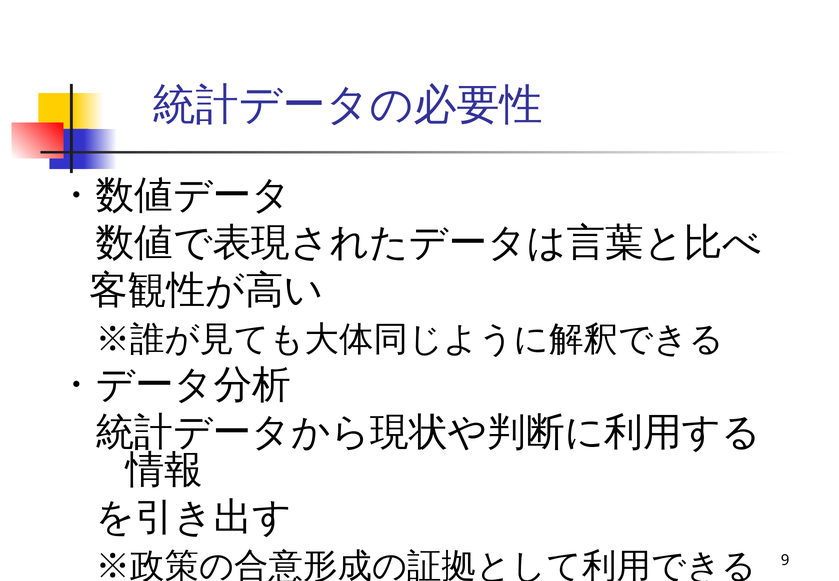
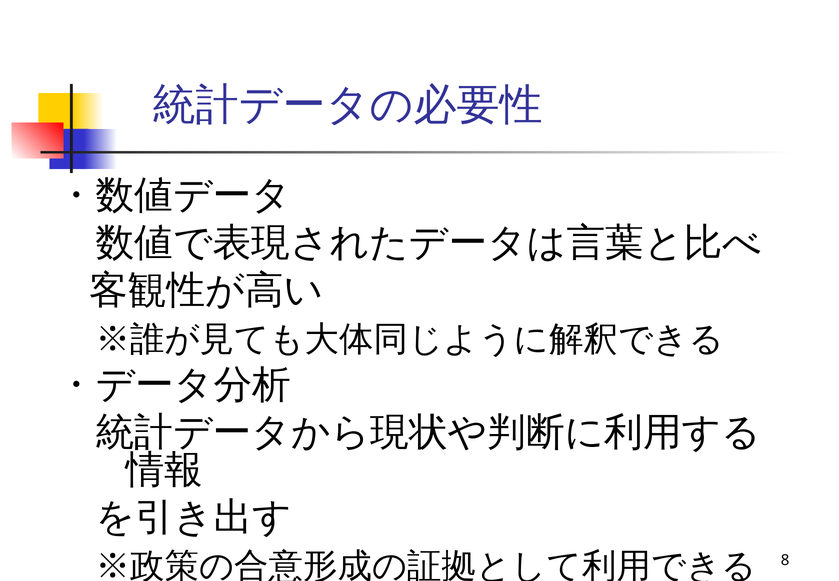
9: 9 -> 8 (785, 560)
